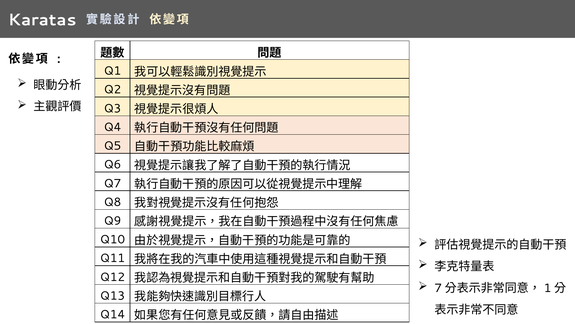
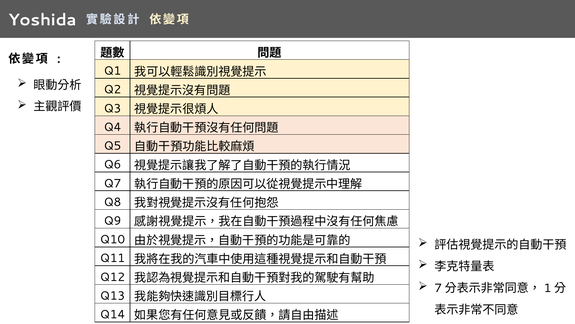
Karatas: Karatas -> Yoshida (42, 20)
